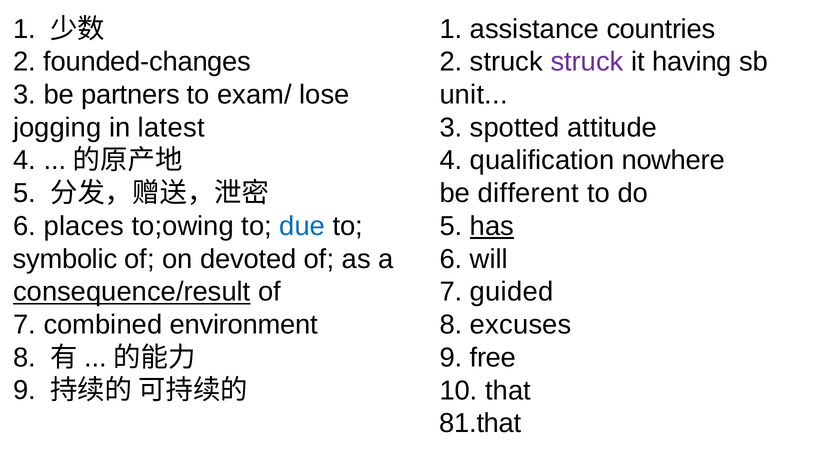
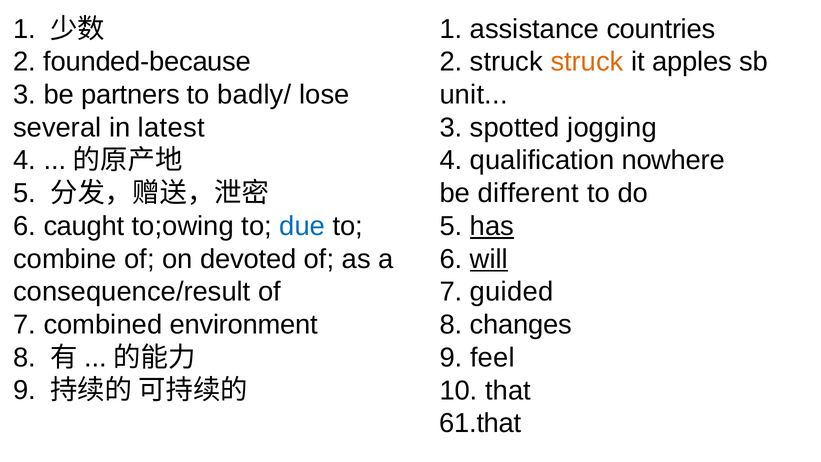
founded-changes: founded-changes -> founded-because (147, 62)
struck colour: purple -> orange (587, 62)
having: having -> apples (692, 62)
exam/: exam/ -> badly/ (254, 95)
jogging: jogging -> several (57, 127)
attitude: attitude -> jogging (612, 128)
places: places -> caught (84, 226)
symbolic: symbolic -> combine (65, 259)
will underline: none -> present (489, 259)
consequence/result underline: present -> none (132, 292)
excuses: excuses -> changes (521, 325)
free: free -> feel (493, 357)
81.that: 81.that -> 61.that (480, 423)
